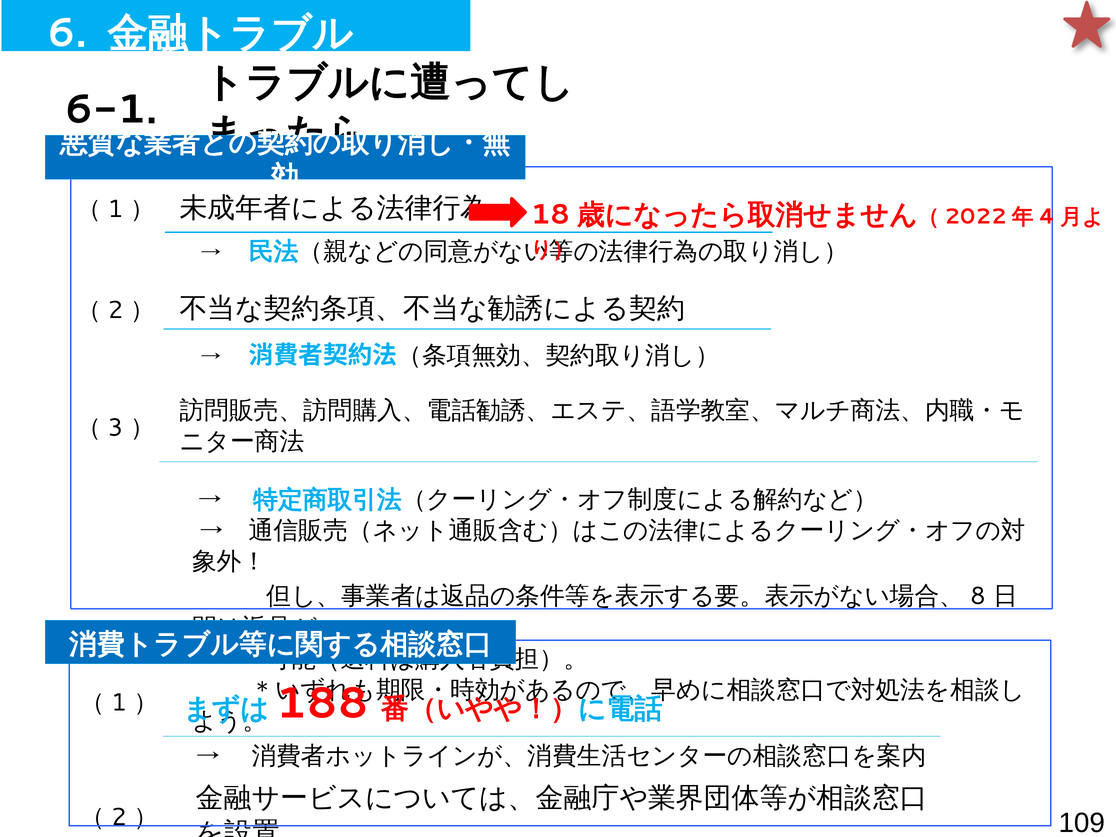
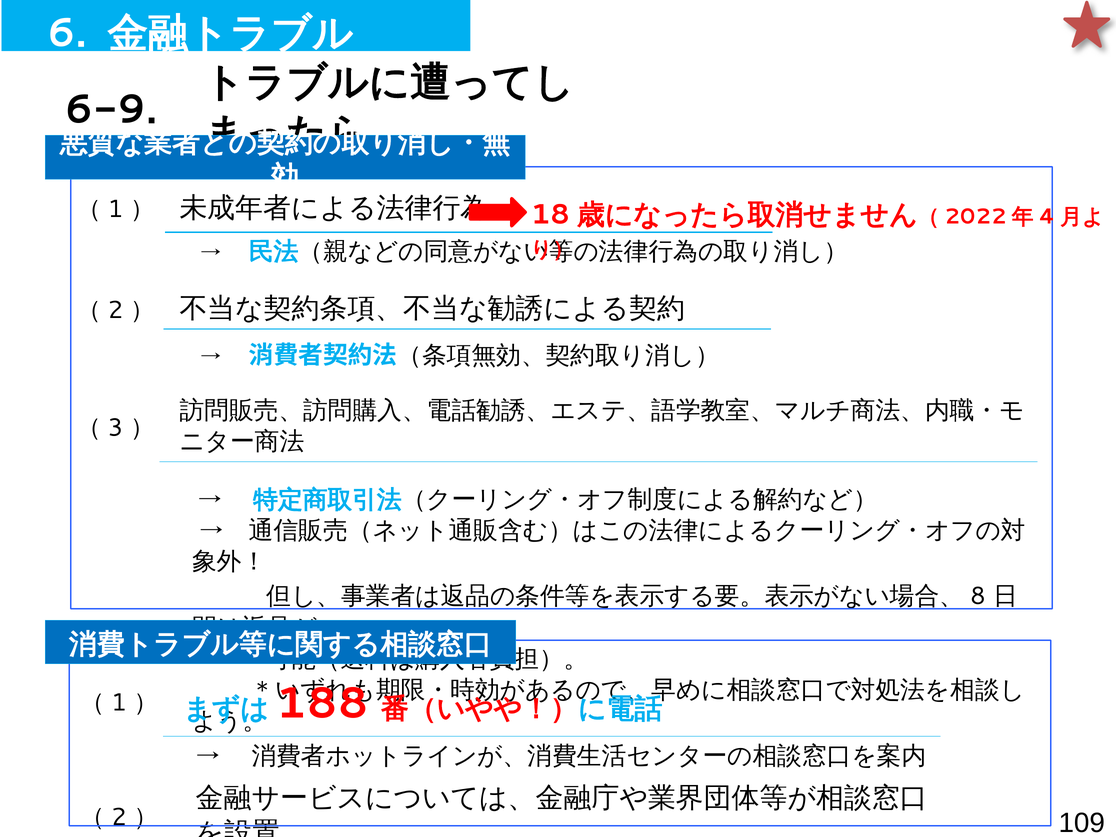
6-1: 6-1 -> 6-9 (111, 110)
